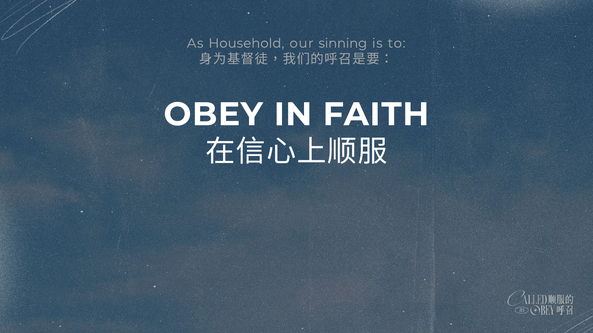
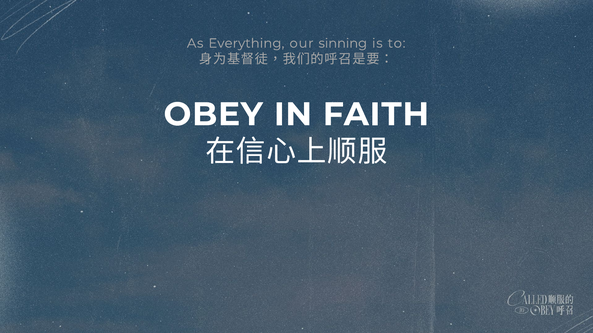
Household: Household -> Everything (246, 43)
